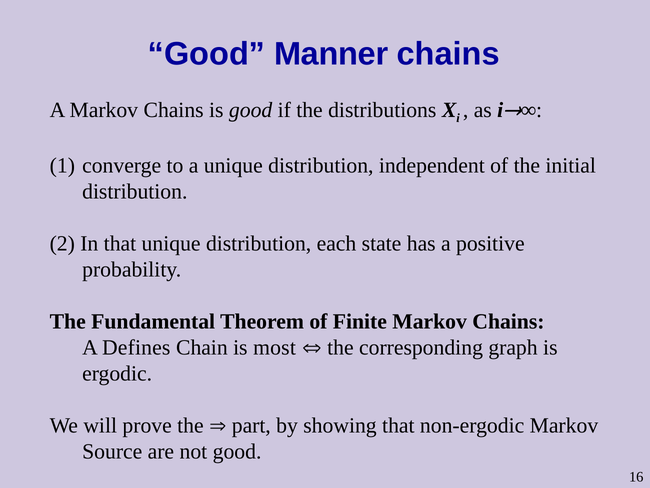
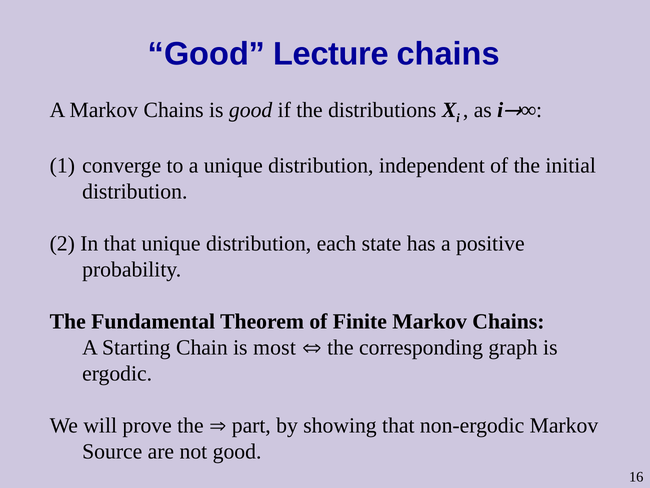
Manner: Manner -> Lecture (331, 54)
Defines: Defines -> Starting (136, 347)
